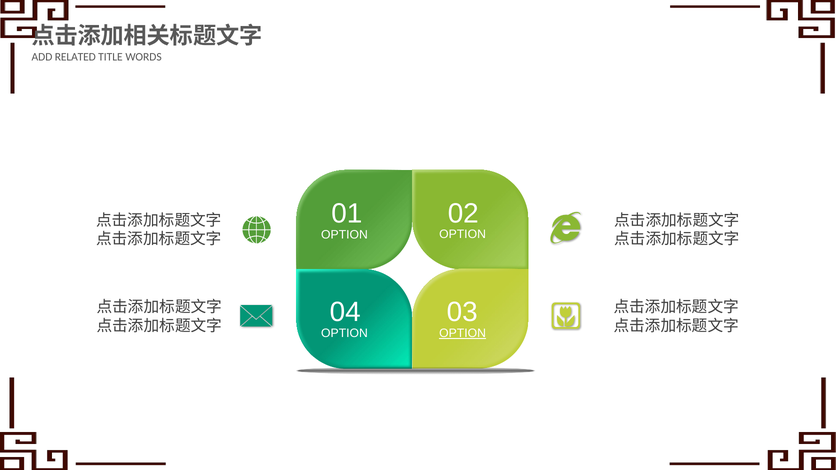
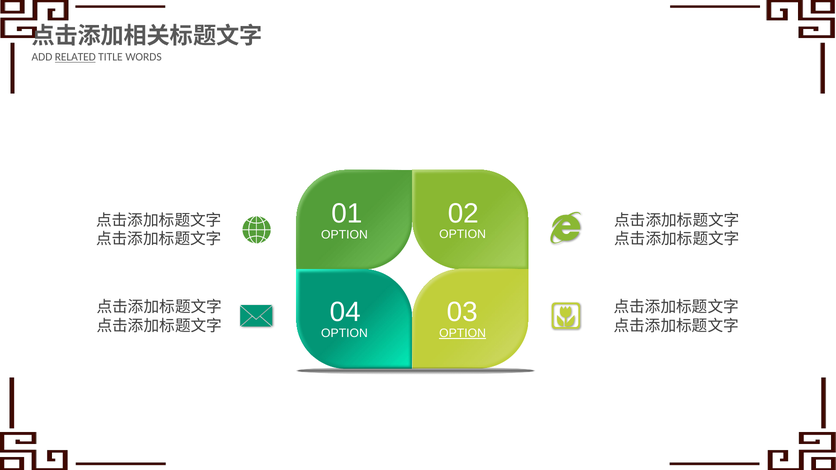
RELATED underline: none -> present (75, 57)
